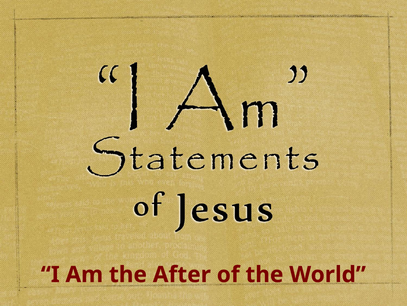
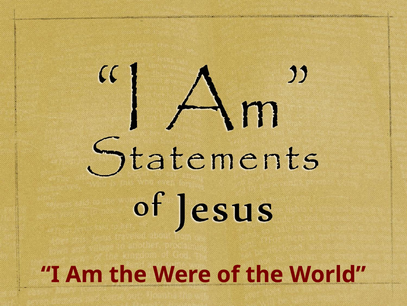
After: After -> Were (182, 274)
